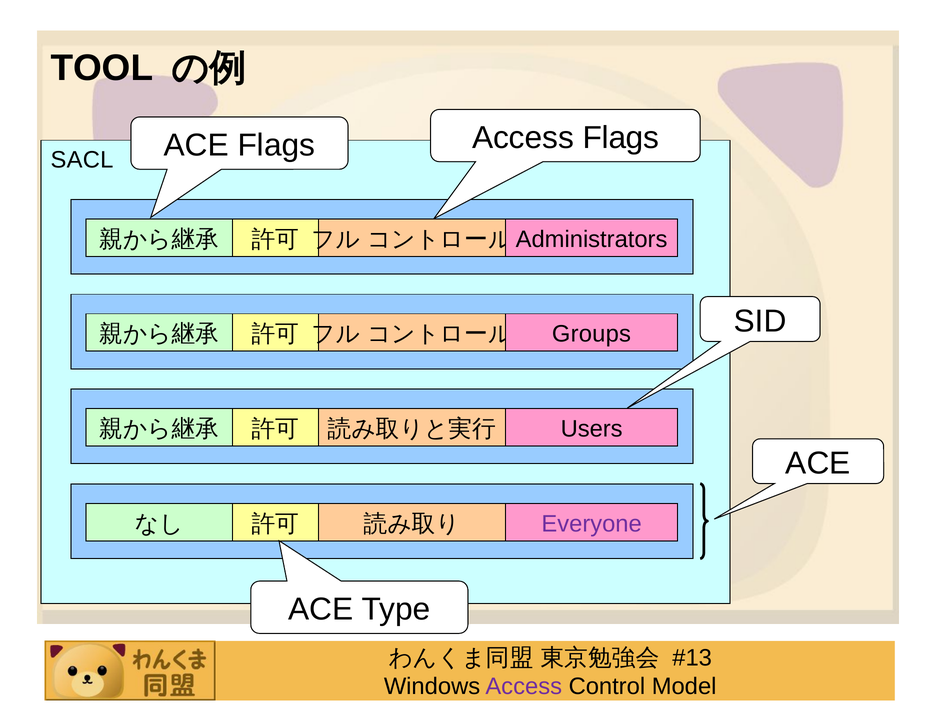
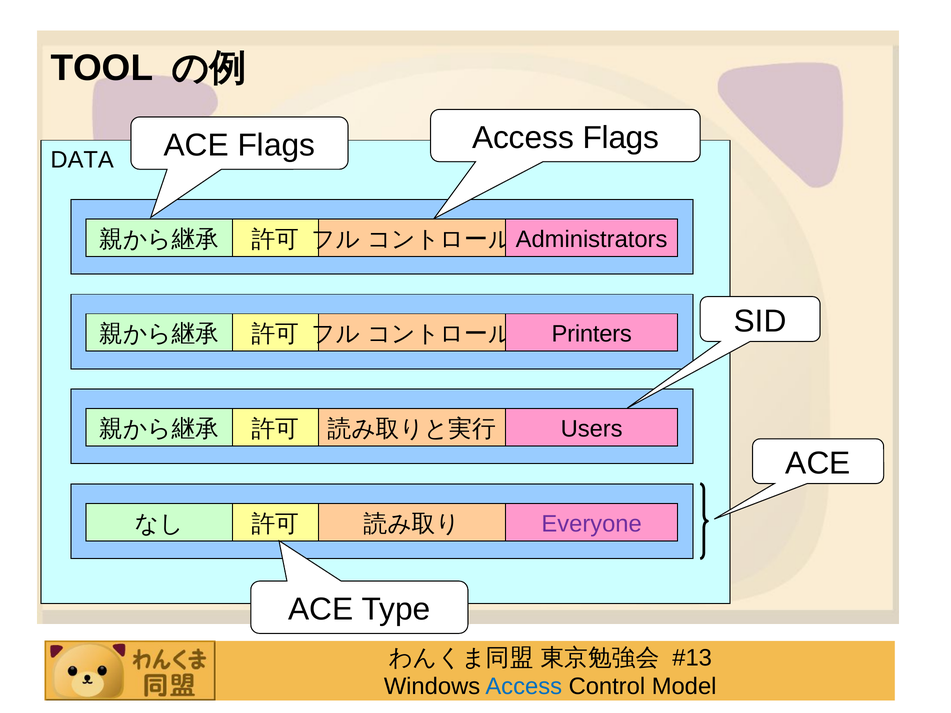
SACL: SACL -> DATA (82, 160)
Groups: Groups -> Printers (592, 334)
Access colour: purple -> blue (524, 687)
